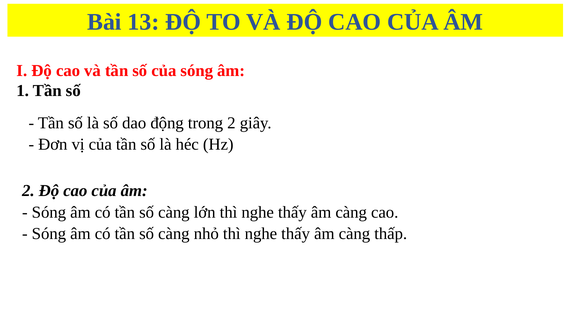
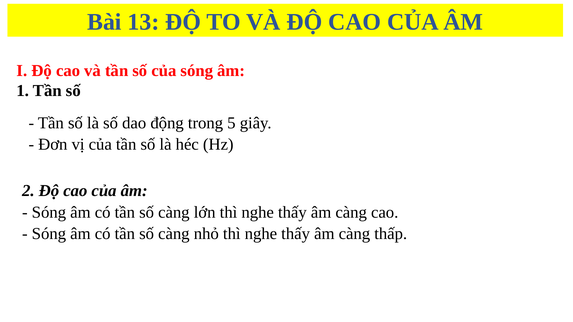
trong 2: 2 -> 5 (231, 123)
